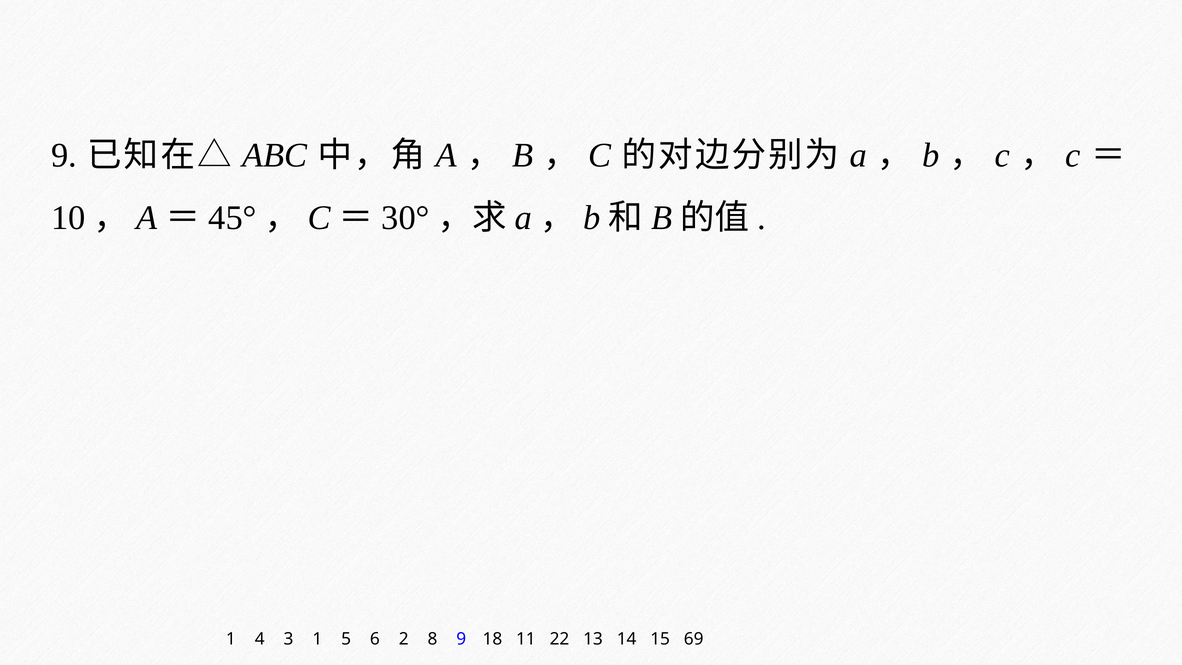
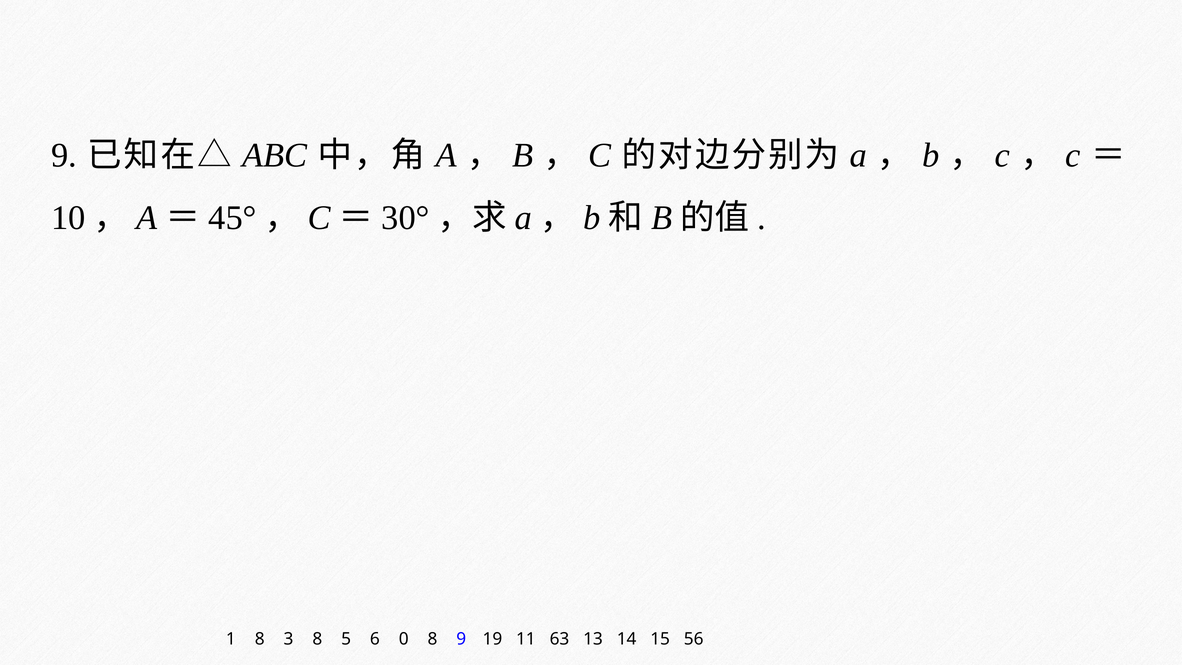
1 4: 4 -> 8 (260, 639)
3 1: 1 -> 8 (317, 639)
2: 2 -> 0 (404, 639)
18: 18 -> 19 (492, 639)
22: 22 -> 63 (559, 639)
69: 69 -> 56 (694, 639)
